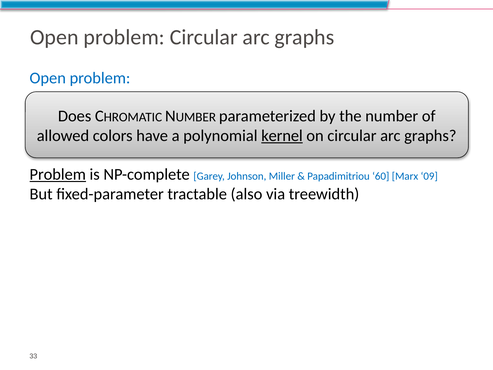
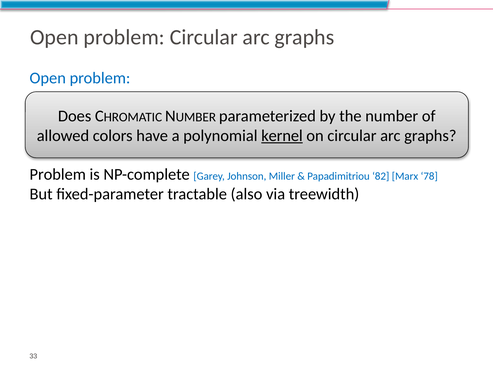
Problem underline: present -> none (58, 174)
60: 60 -> 82 (381, 176)
09: 09 -> 78 (429, 176)
